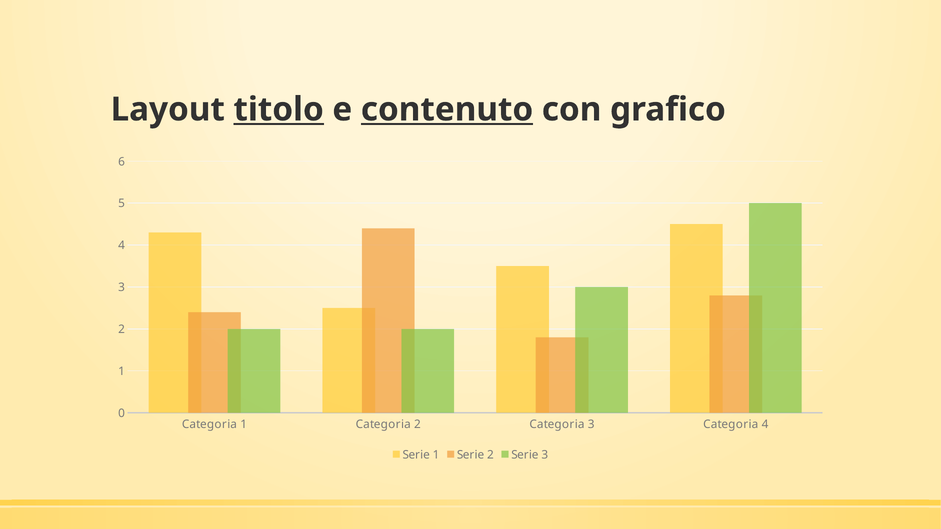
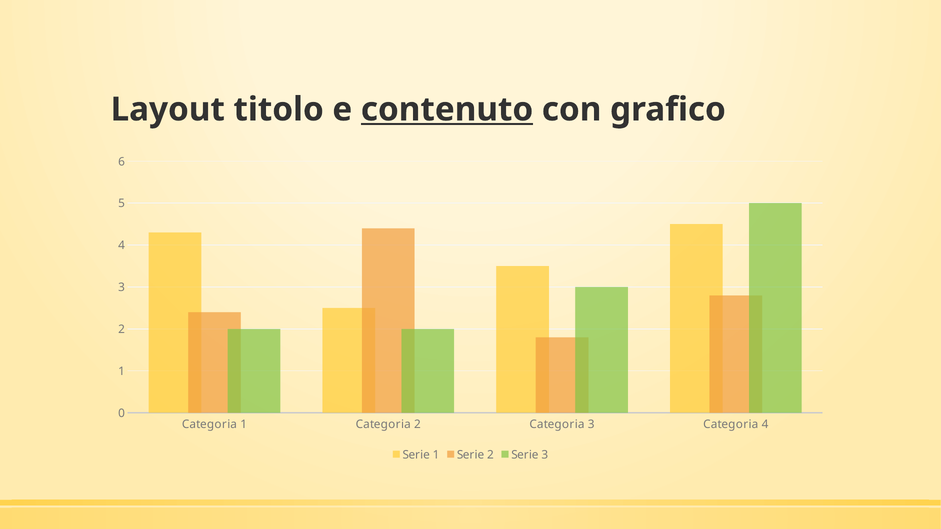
titolo underline: present -> none (279, 110)
